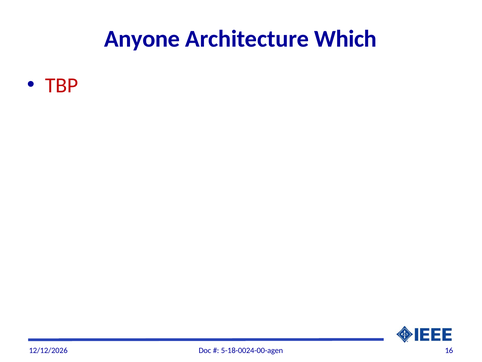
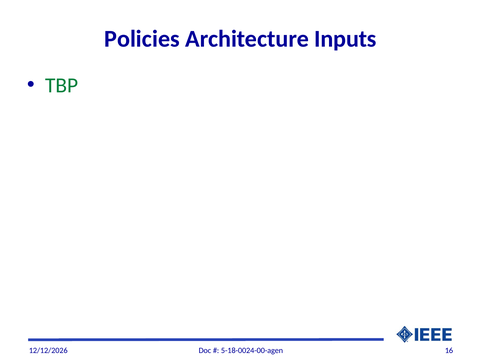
Anyone: Anyone -> Policies (142, 39)
Which: Which -> Inputs (345, 39)
TBP colour: red -> green (62, 85)
